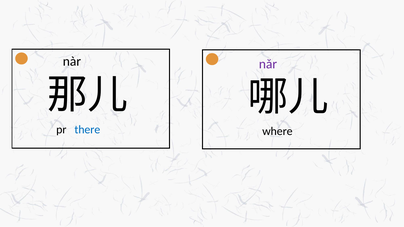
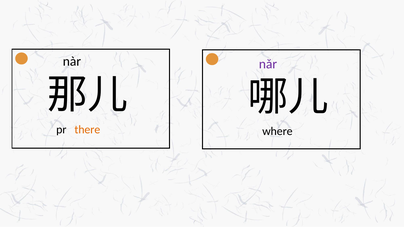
there colour: blue -> orange (87, 130)
